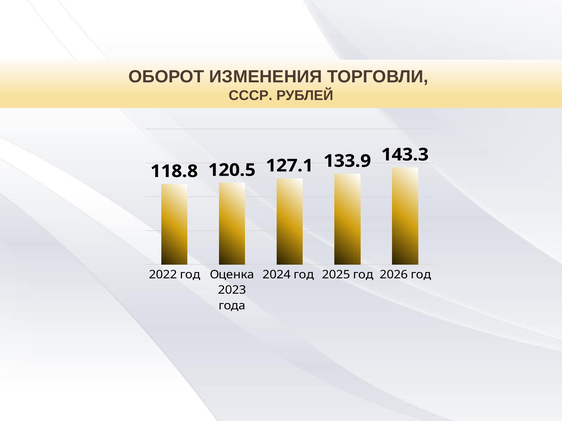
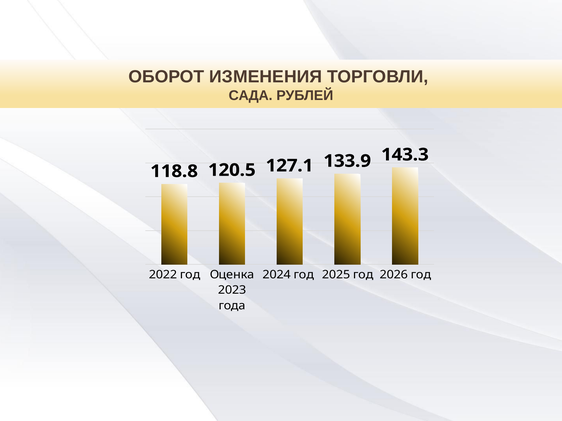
СССР: СССР -> САДА (251, 96)
